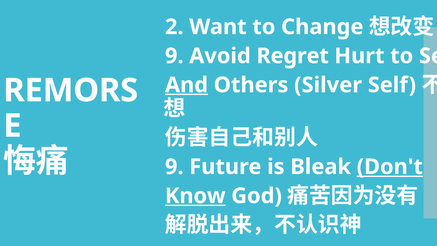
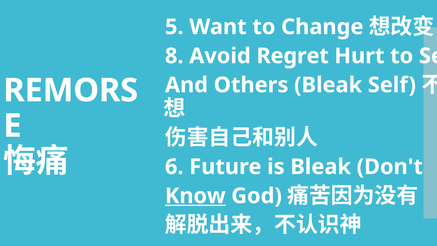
2: 2 -> 5 (174, 27)
9: 9 -> 8 (174, 56)
And underline: present -> none (186, 85)
Others Silver: Silver -> Bleak (328, 85)
9: 9 -> 6 (174, 167)
Don't underline: present -> none (390, 167)
